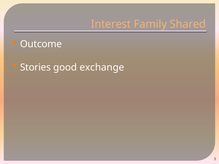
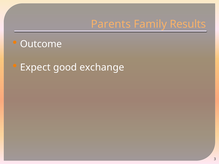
Interest: Interest -> Parents (111, 24)
Shared: Shared -> Results (188, 24)
Stories: Stories -> Expect (35, 67)
